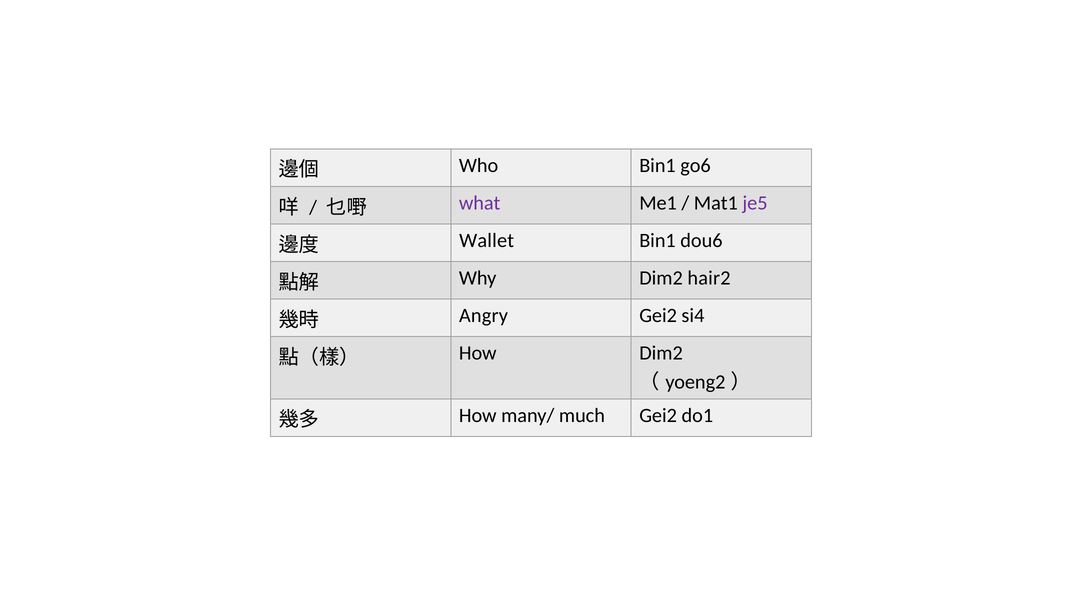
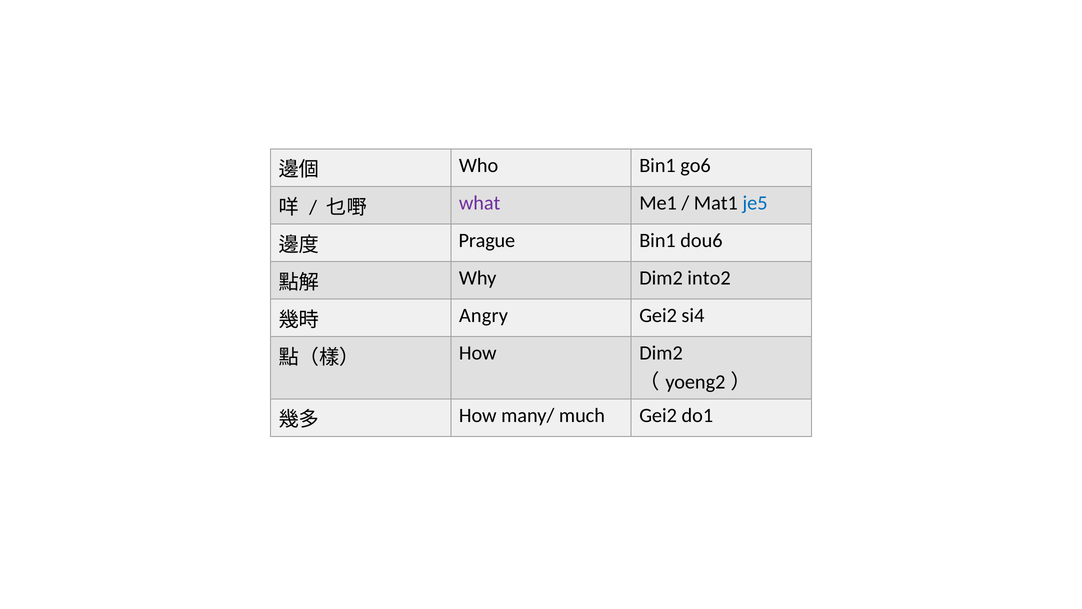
je5 colour: purple -> blue (755, 203)
Wallet: Wallet -> Prague (487, 240)
hair2: hair2 -> into2 (709, 278)
